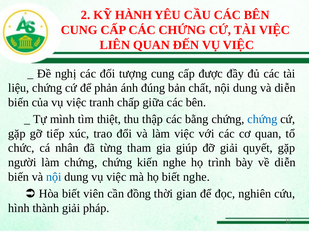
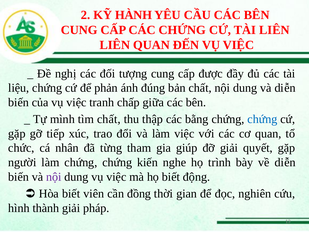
TÀI VIỆC: VIỆC -> LIÊN (274, 30)
tìm thiệt: thiệt -> chất (109, 119)
nội colour: blue -> purple (54, 177)
biết nghe: nghe -> động (197, 177)
